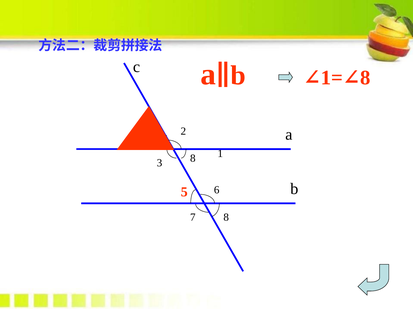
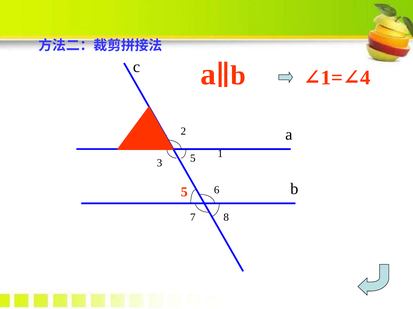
8: 8 -> 4 (365, 78)
3 8: 8 -> 5 (193, 159)
